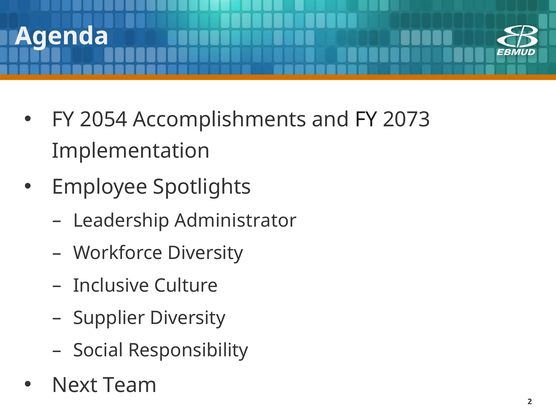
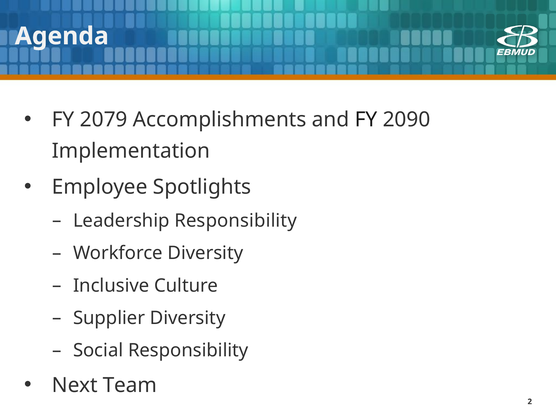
2054: 2054 -> 2079 (104, 120)
2073: 2073 -> 2090 (407, 120)
Leadership Administrator: Administrator -> Responsibility (236, 221)
